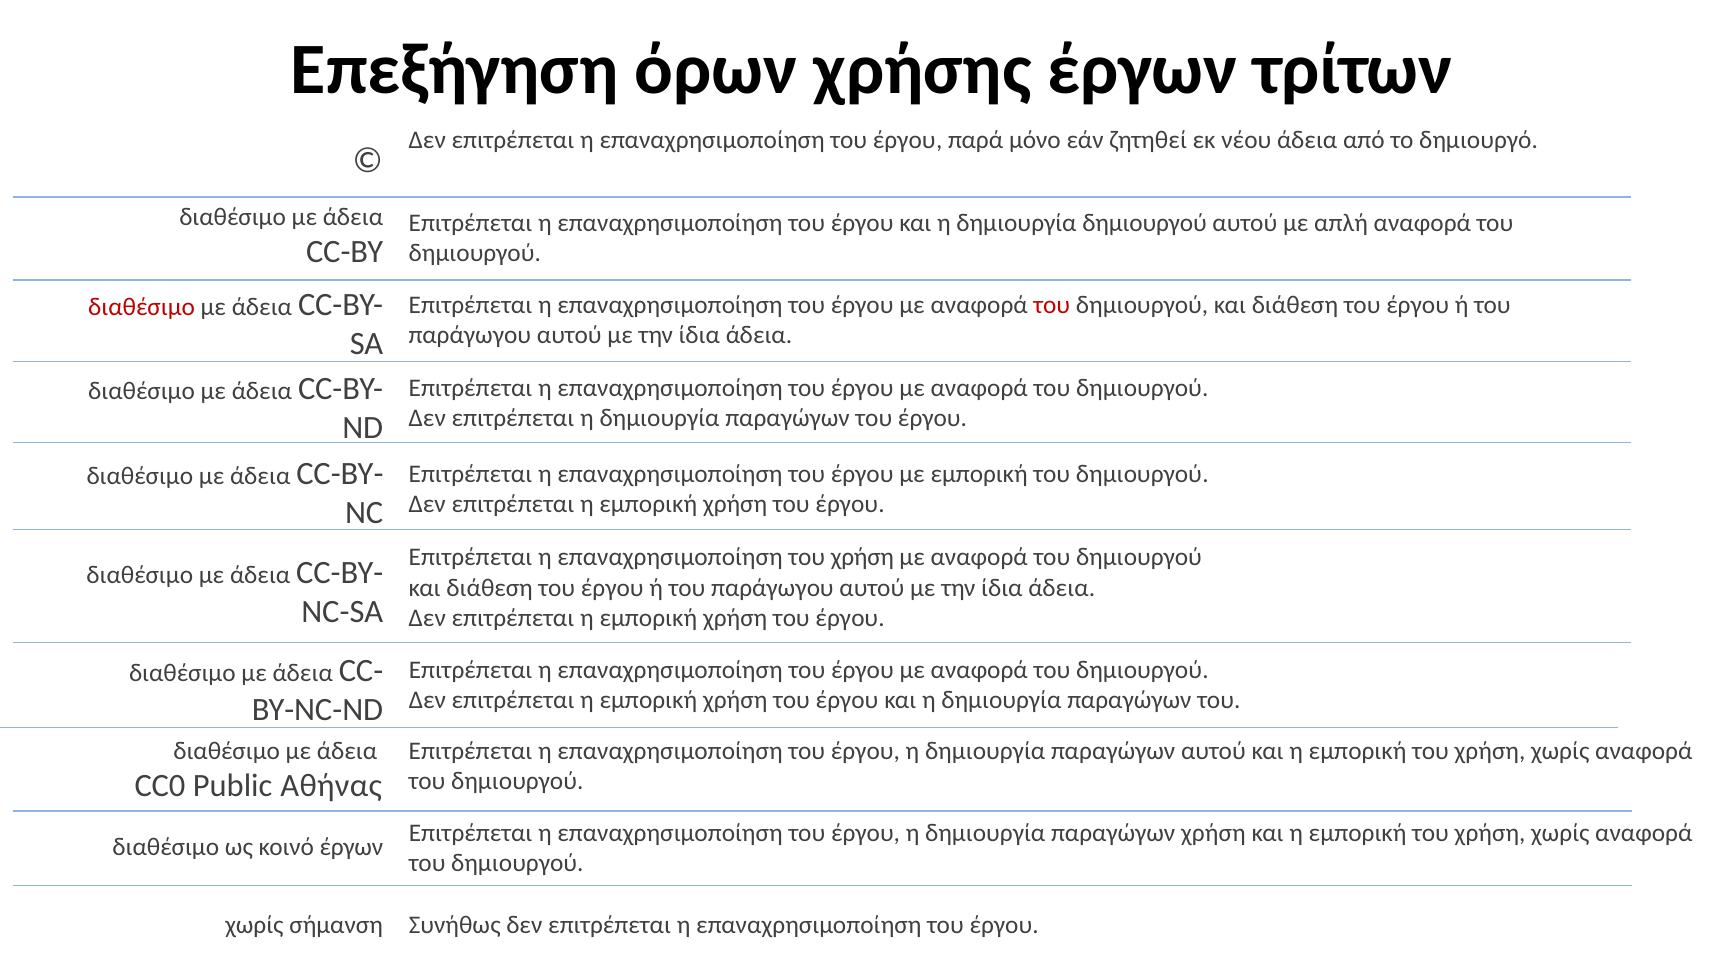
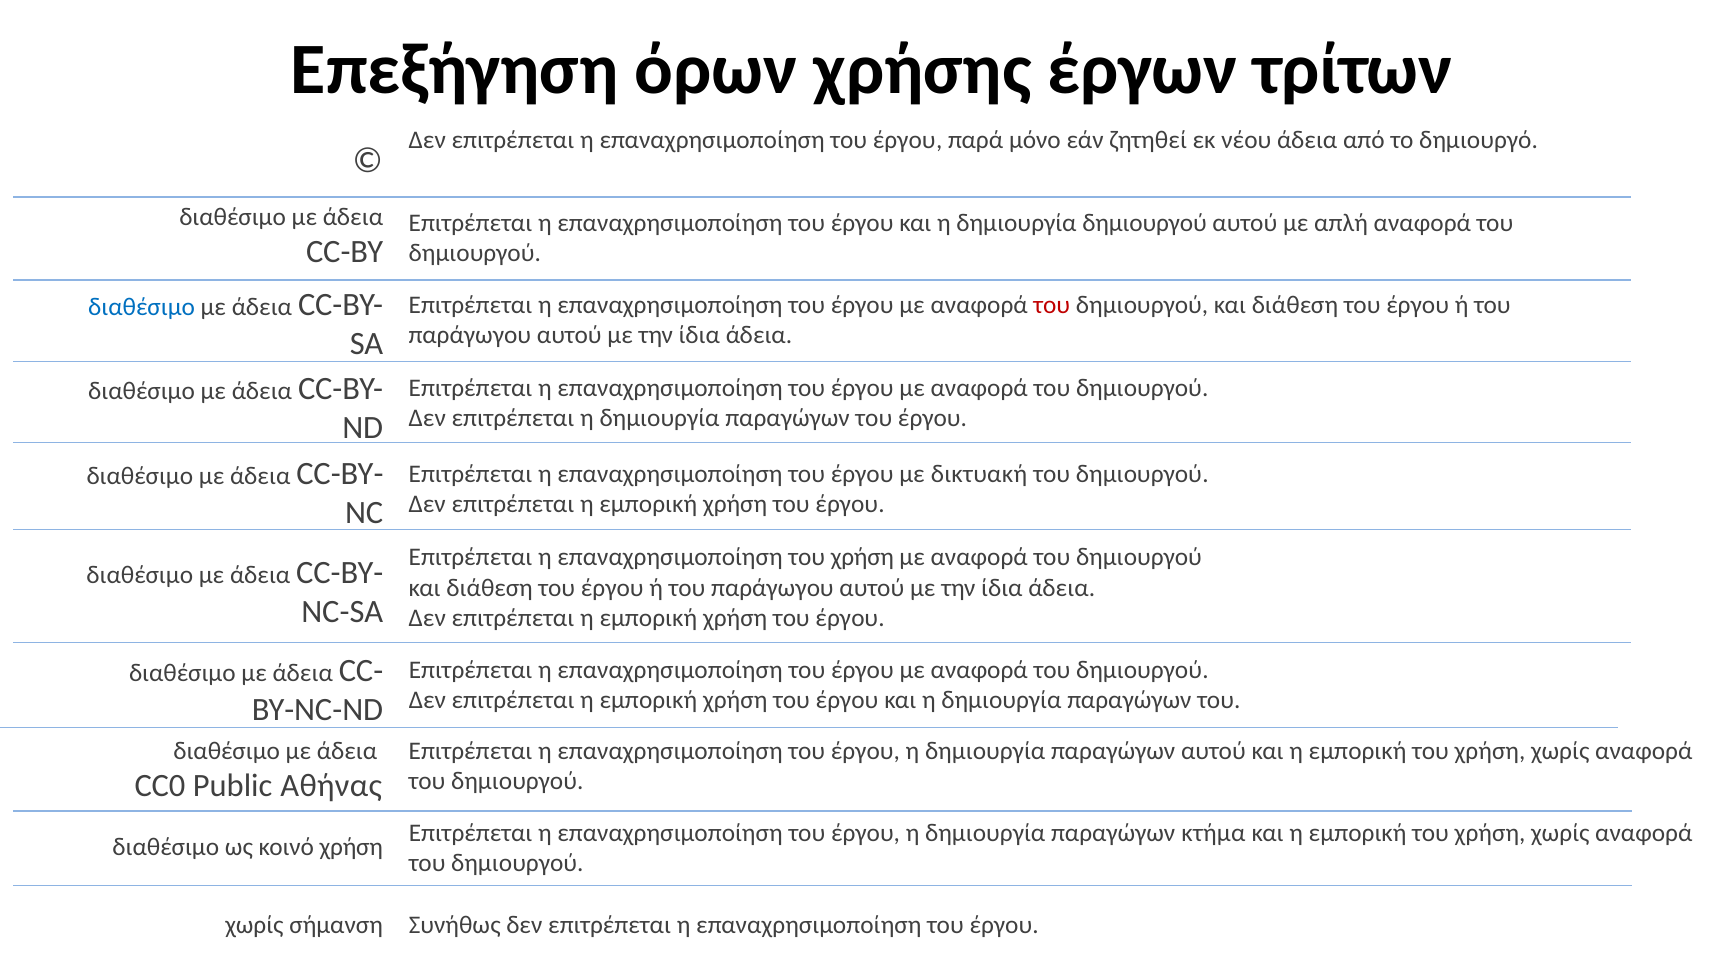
διαθέσιμο colour: red -> blue (142, 307)
με εμπορική: εμπορική -> δικτυακή (979, 474)
παραγώγων χρήση: χρήση -> κτήμα (1213, 832)
κοινό έργων: έργων -> χρήση (351, 847)
